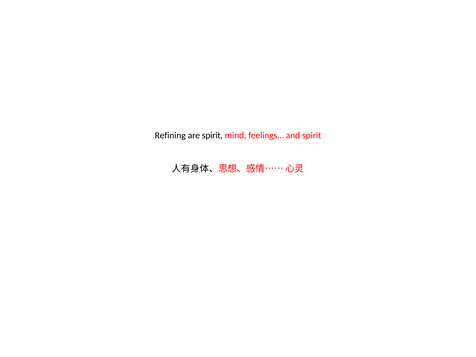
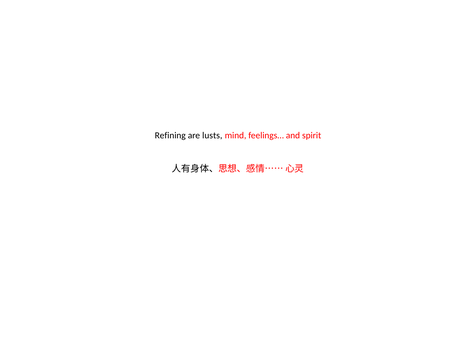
are spirit: spirit -> lusts (212, 135)
